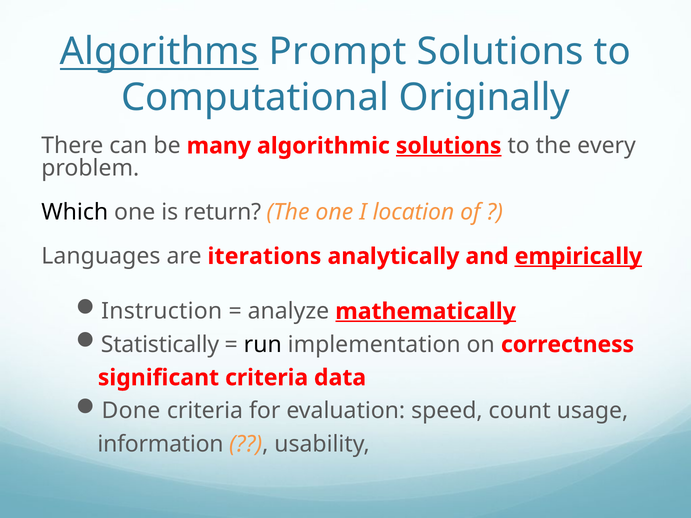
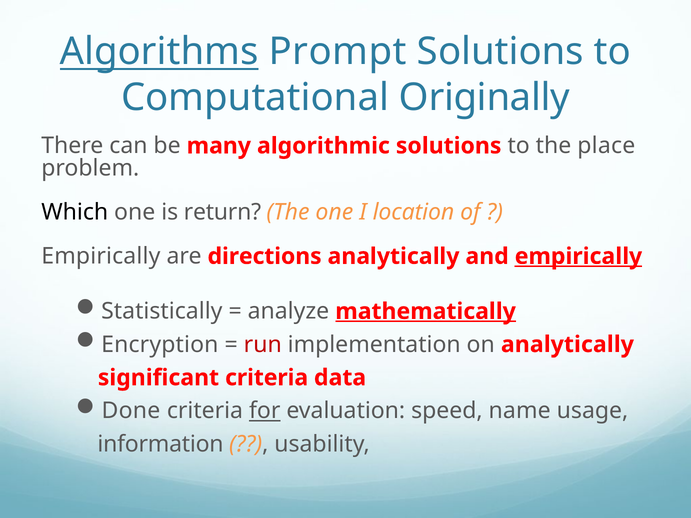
solutions underline: present -> none (449, 146)
every: every -> place (606, 146)
Languages: Languages -> Empirically (101, 256)
iterations: iterations -> directions (265, 256)
Instruction: Instruction -> Statistically (162, 312)
Statistically: Statistically -> Encryption (160, 345)
run colour: black -> red (263, 345)
on correctness: correctness -> analytically (567, 345)
for underline: none -> present (265, 411)
count: count -> name (520, 411)
